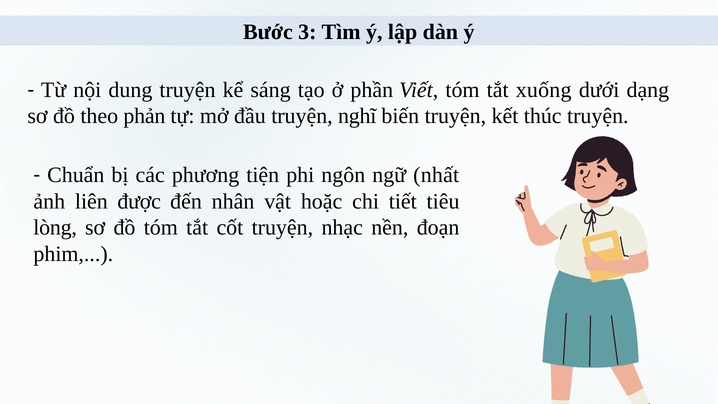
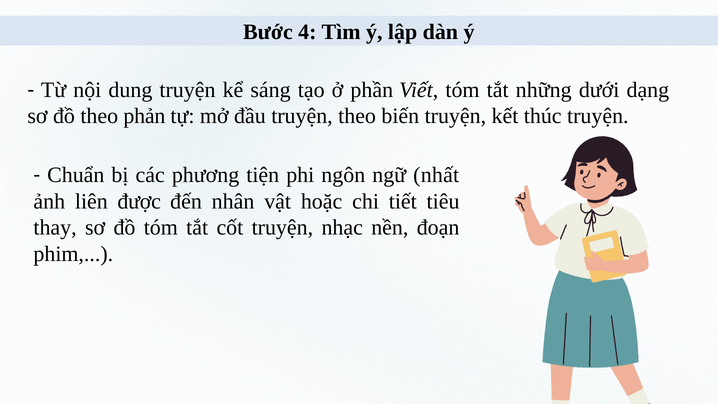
3: 3 -> 4 (307, 32)
xuống: xuống -> những (544, 90)
truyện nghĩ: nghĩ -> theo (357, 116)
lòng: lòng -> thay (55, 228)
